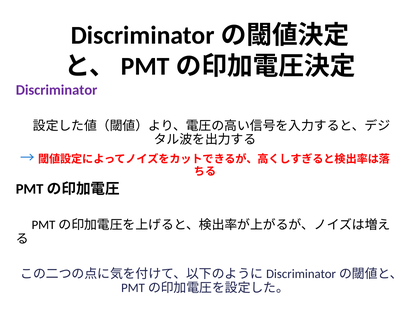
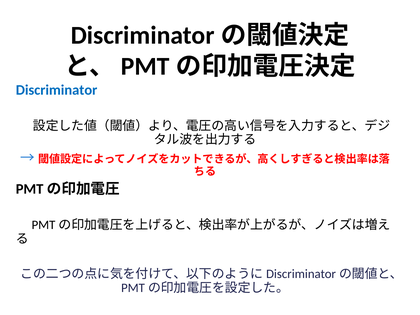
Discriminator colour: purple -> blue (57, 90)
